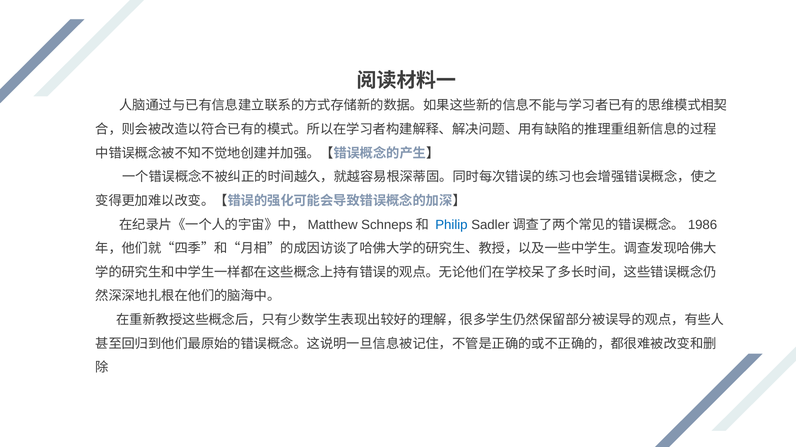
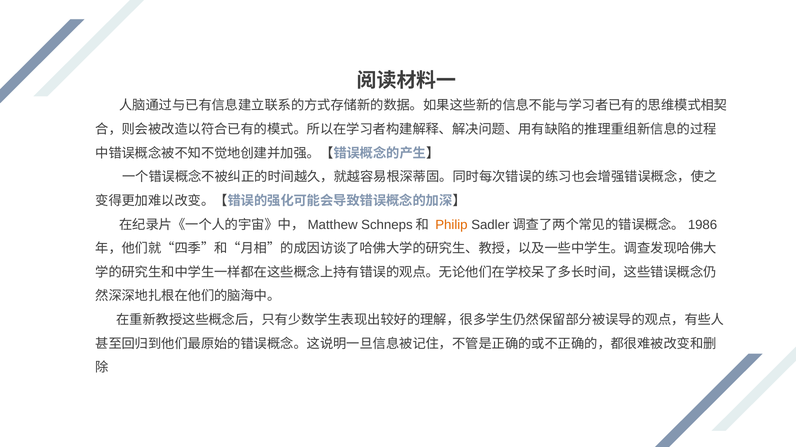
Philip colour: blue -> orange (451, 225)
